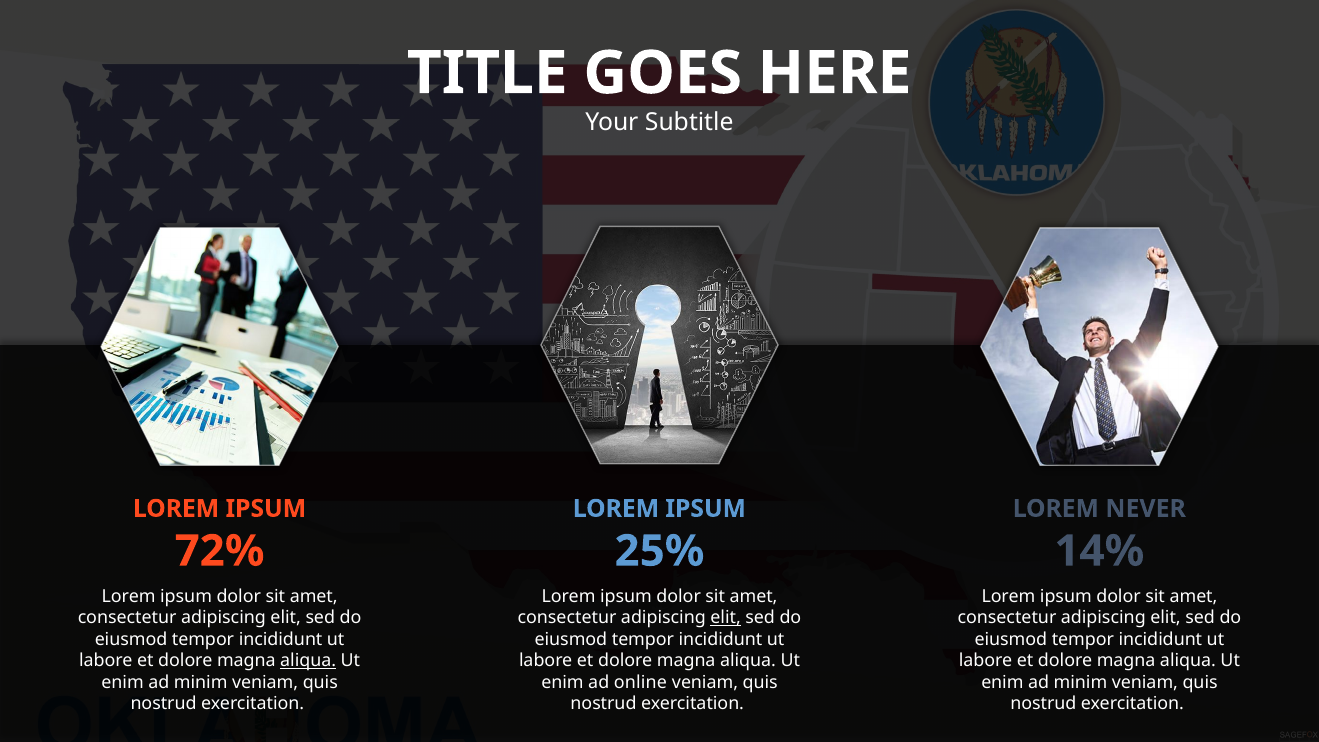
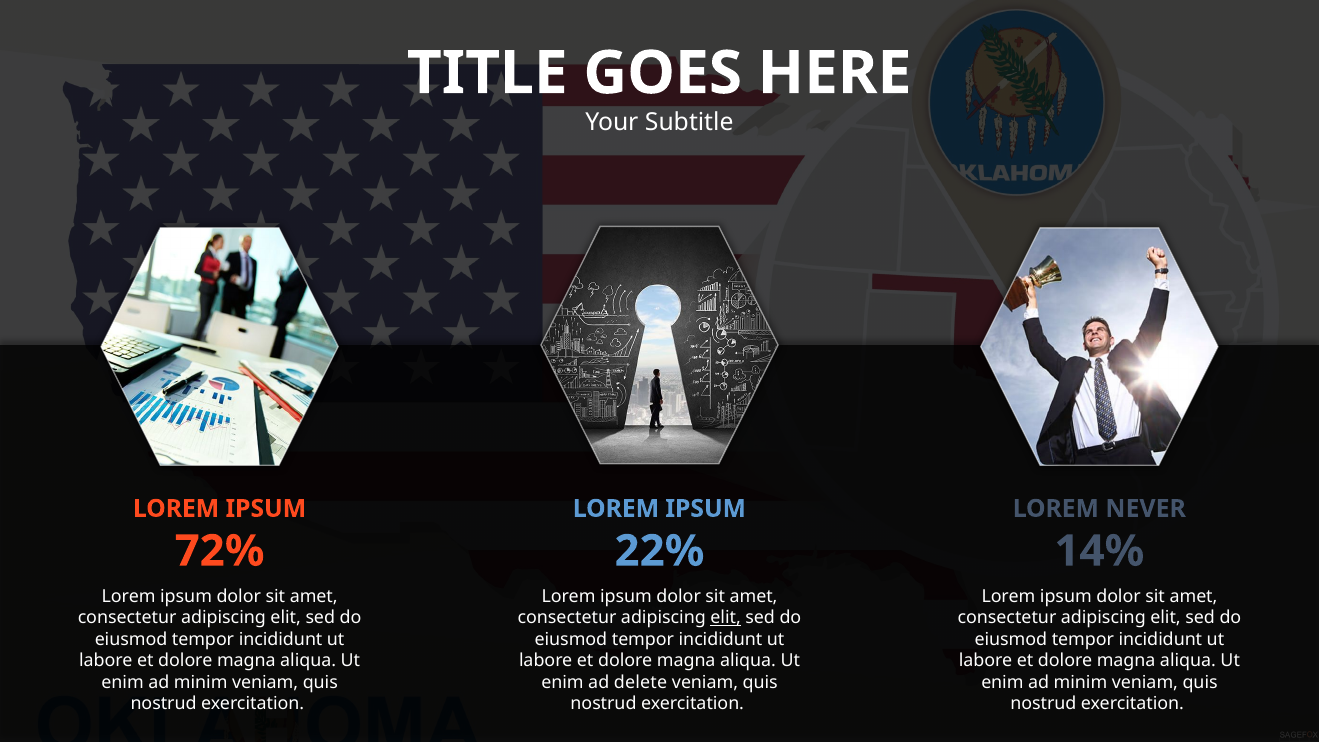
25%: 25% -> 22% (659, 551)
aliqua underline: present -> none (308, 661)
online: online -> delete (640, 682)
